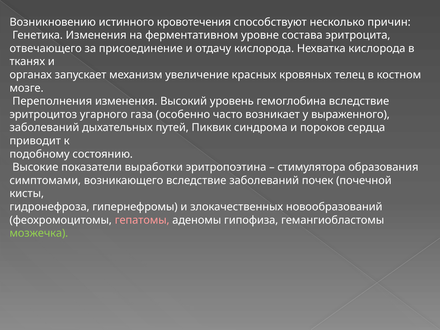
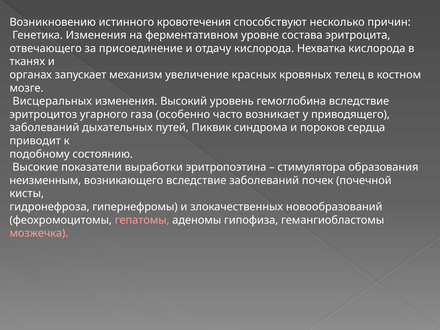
Переполнения: Переполнения -> Висцеральных (52, 101)
выраженного: выраженного -> приводящего (350, 114)
симптомами: симптомами -> неизменным (45, 180)
мозжечка colour: light green -> pink (39, 233)
